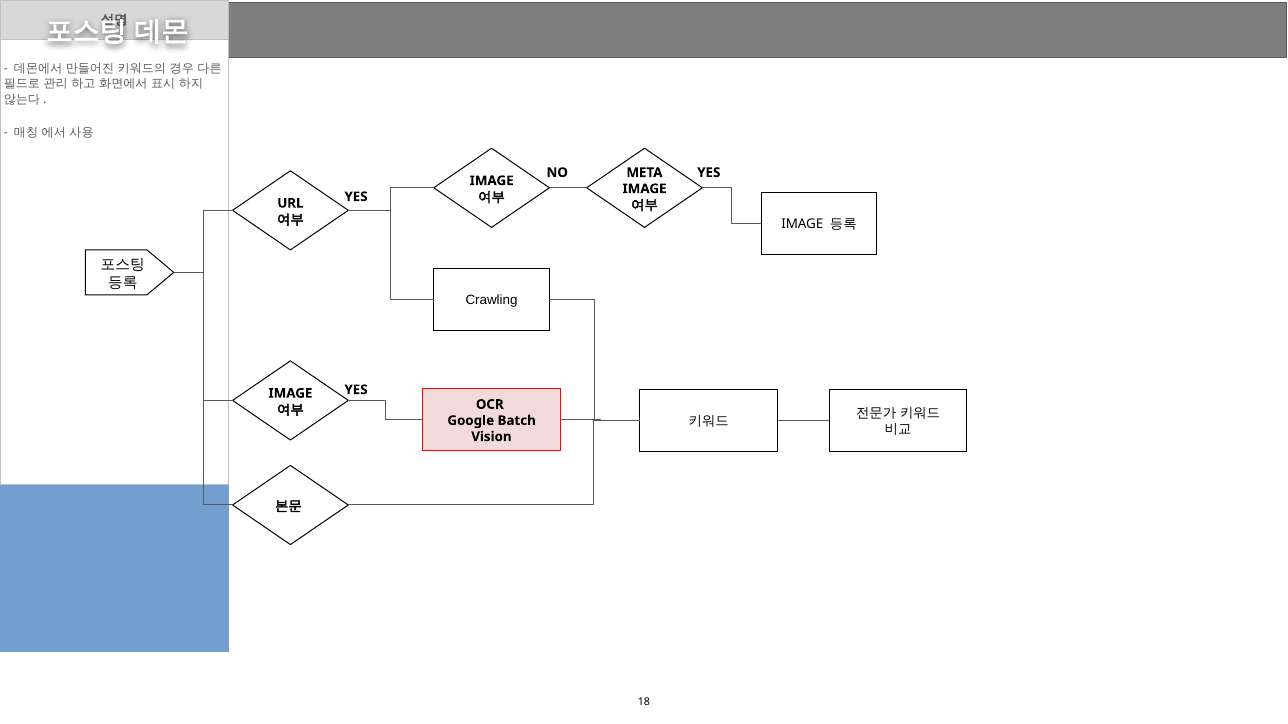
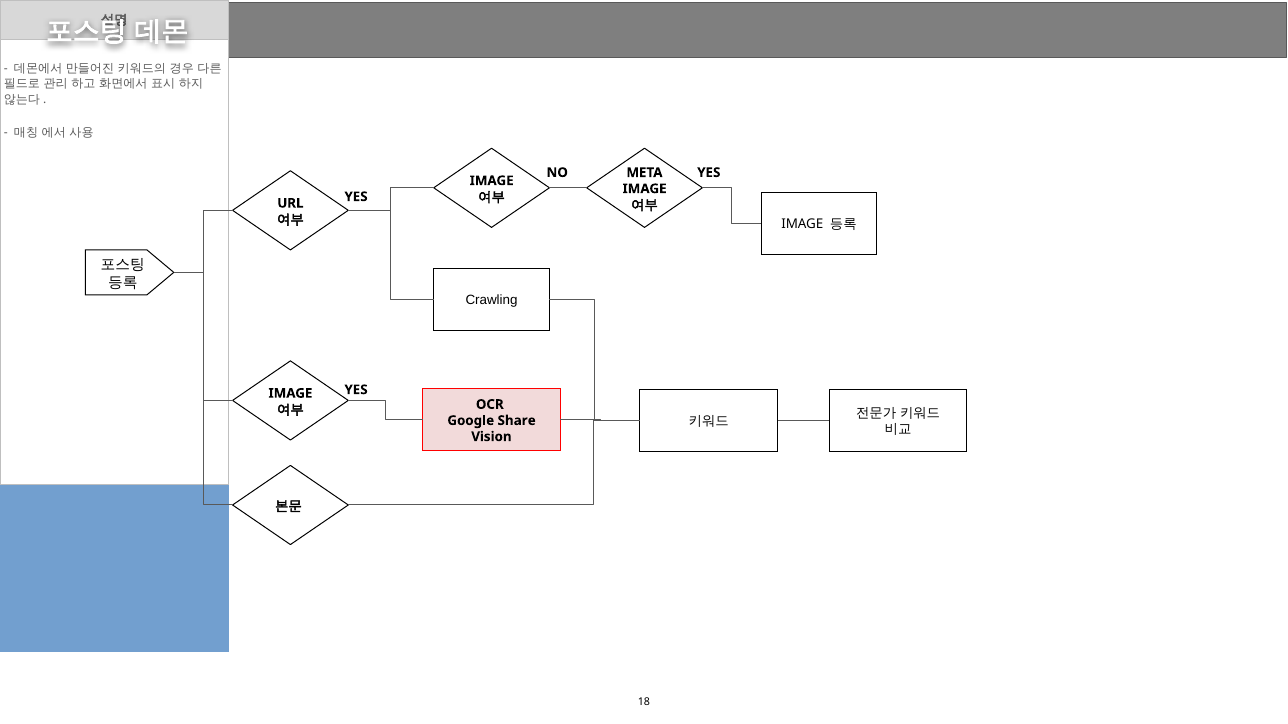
Batch: Batch -> Share (517, 421)
